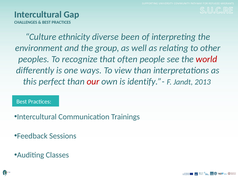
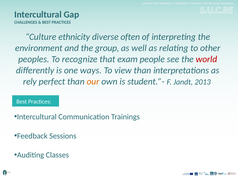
been: been -> often (130, 37)
often: often -> exam (128, 59)
this: this -> rely (30, 81)
our colour: red -> orange (93, 81)
identify.”-: identify.”- -> student.”- (146, 81)
